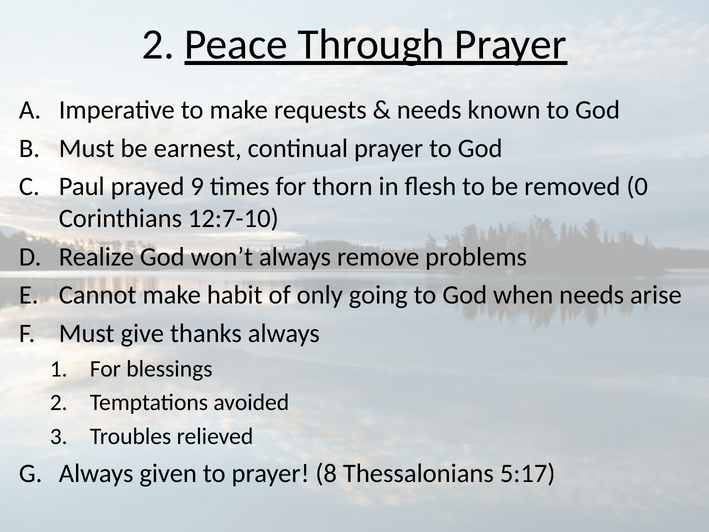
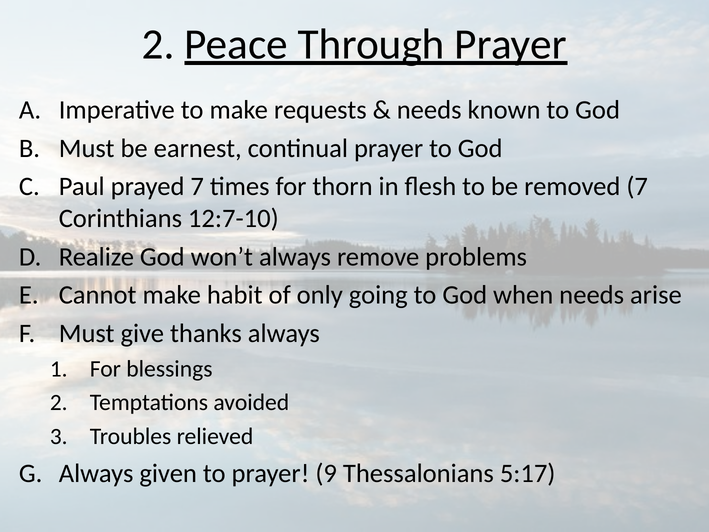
prayed 9: 9 -> 7 (197, 186)
removed 0: 0 -> 7 (637, 186)
8: 8 -> 9 (326, 473)
